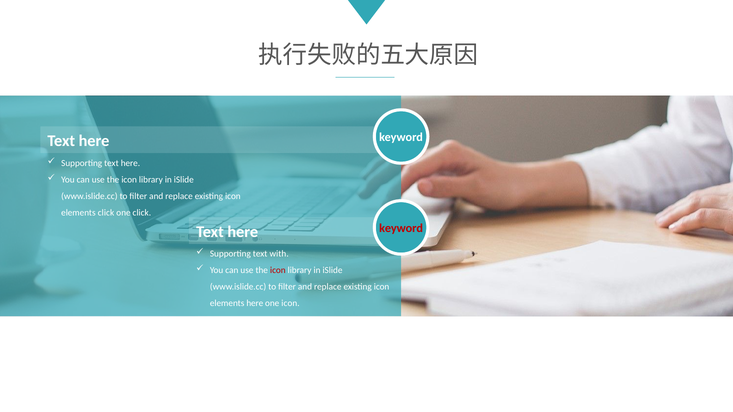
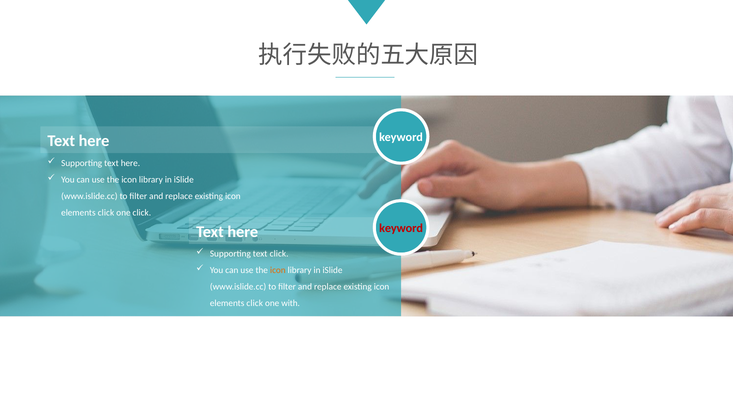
text with: with -> click (279, 254)
icon colour: red -> orange (278, 271)
here: here -> click (255, 304)
one icon: icon -> with (291, 304)
